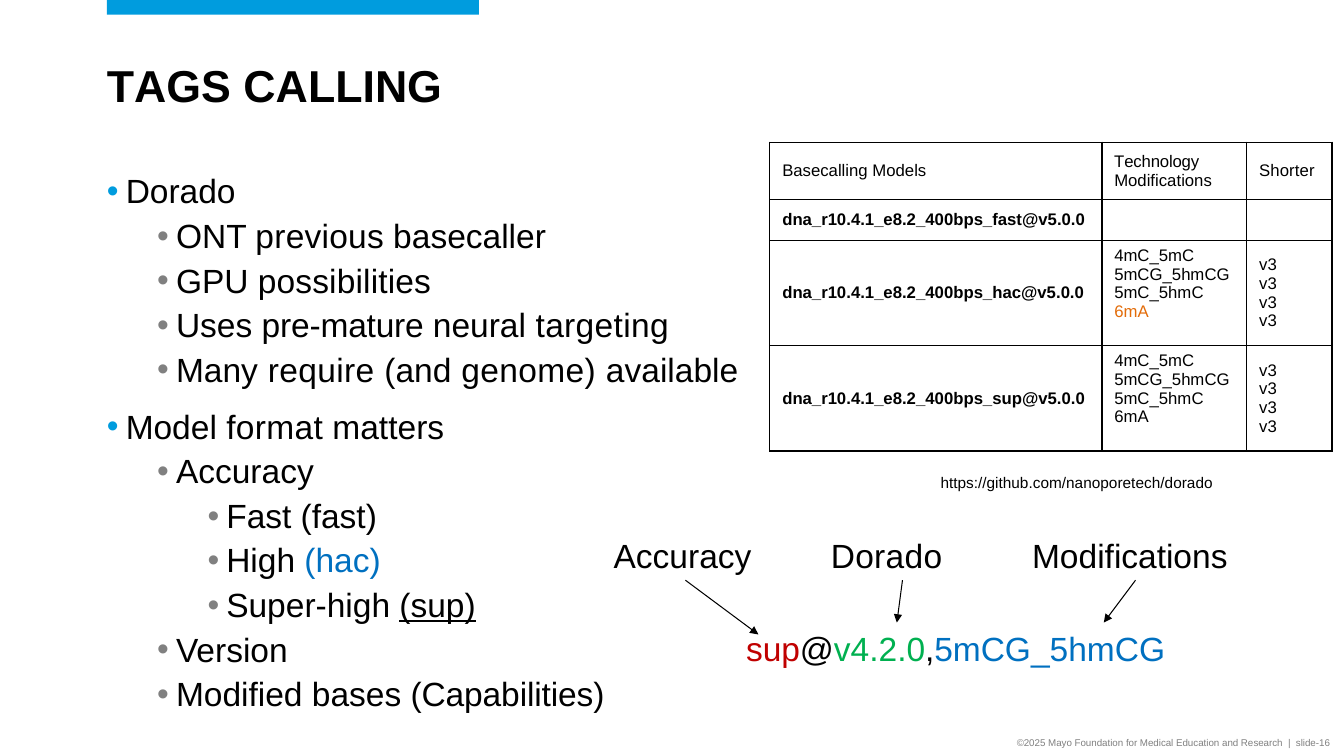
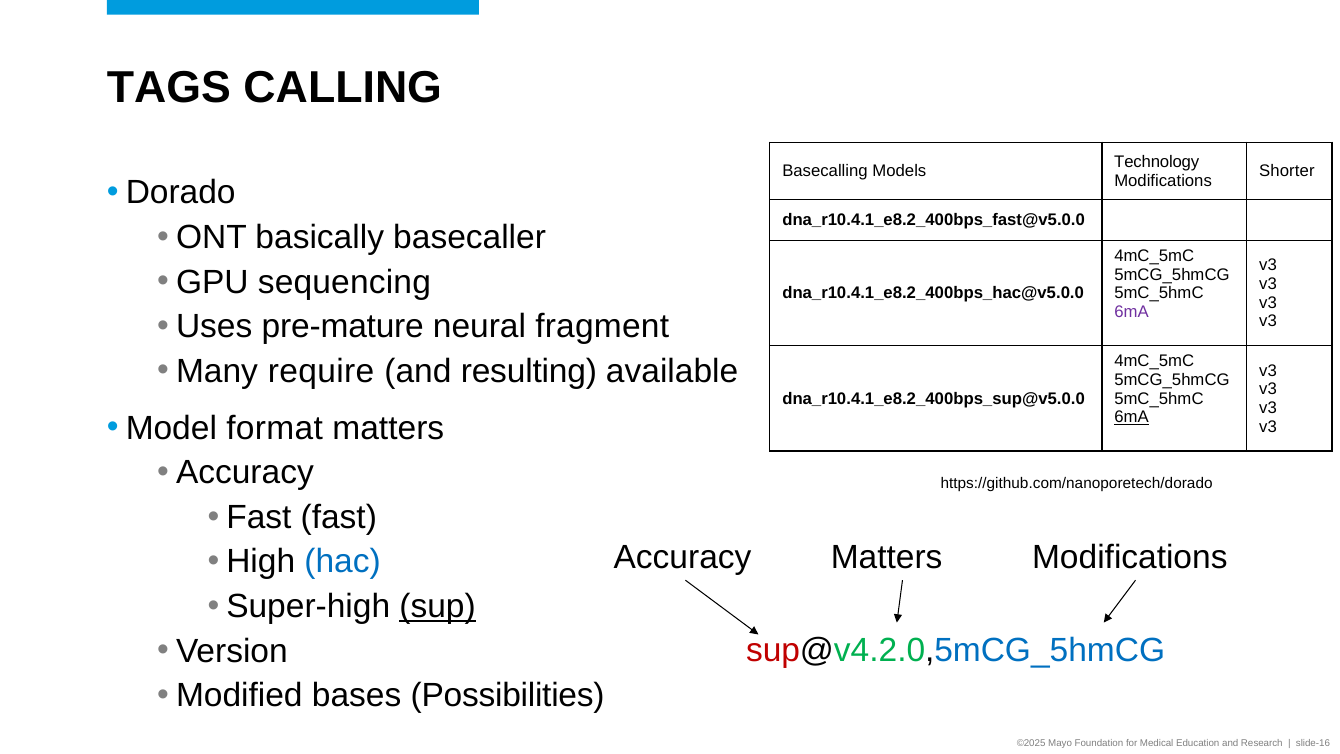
previous: previous -> basically (320, 237)
possibilities: possibilities -> sequencing (344, 282)
6mA colour: orange -> purple (1132, 312)
targeting: targeting -> fragment (602, 326)
genome: genome -> resulting (529, 371)
6mA underline: none -> present (1132, 417)
Accuracy Dorado: Dorado -> Matters (887, 557)
Capabilities: Capabilities -> Possibilities (508, 696)
